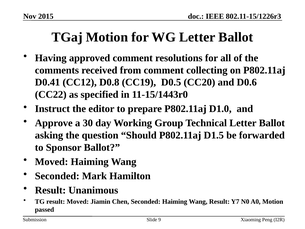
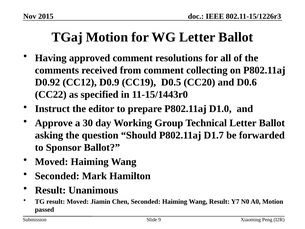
D0.41: D0.41 -> D0.92 (47, 82)
D0.8: D0.8 -> D0.9 (109, 82)
D1.5: D1.5 -> D1.7 (214, 135)
